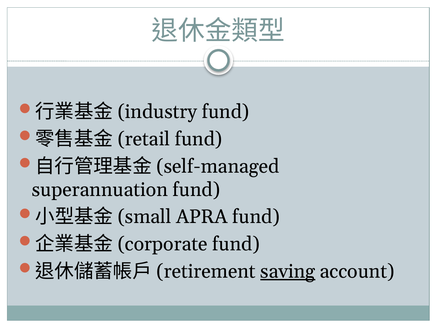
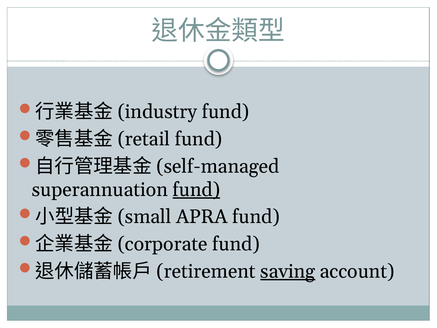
fund underline: none -> present (196, 190)
